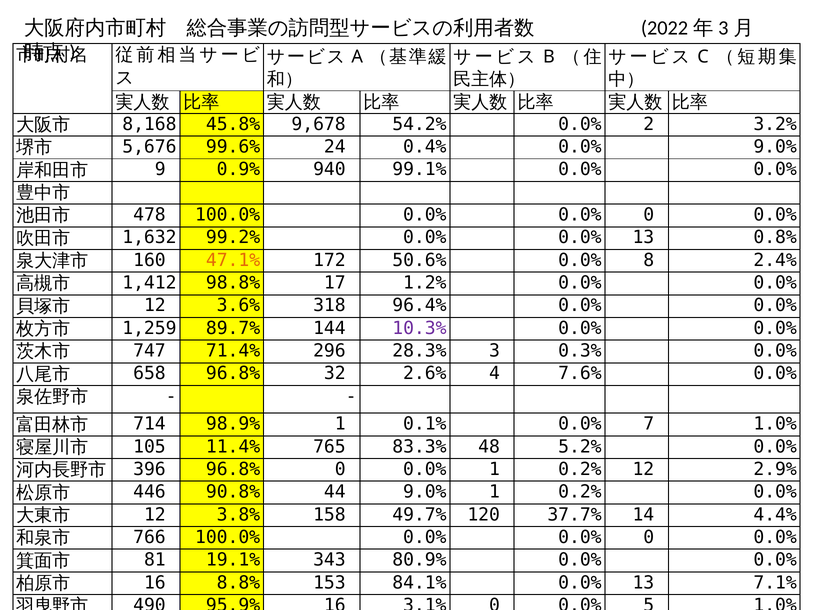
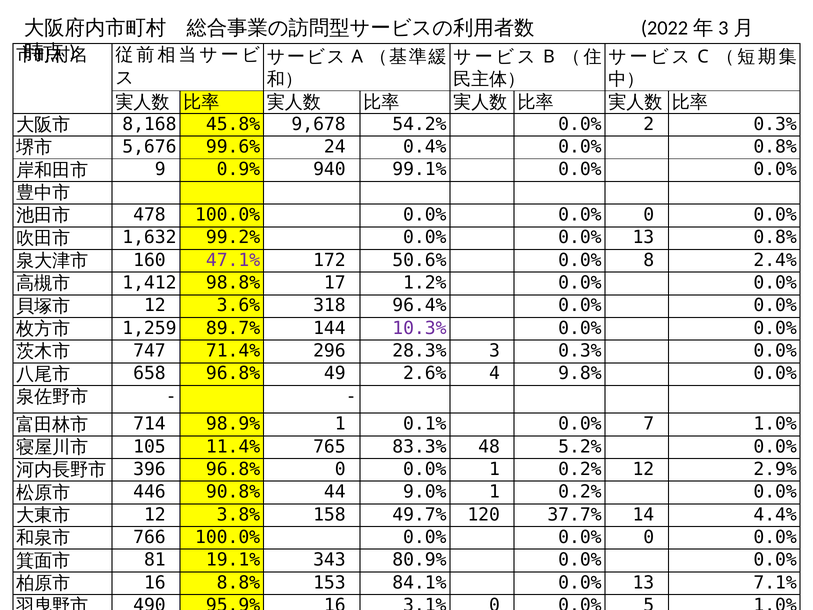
2 3.2%: 3.2% -> 0.3% (775, 124)
0.0% 9.0%: 9.0% -> 0.8% (775, 147)
47.1% colour: orange -> purple (233, 260)
32: 32 -> 49 (335, 373)
7.6%: 7.6% -> 9.8% (580, 373)
